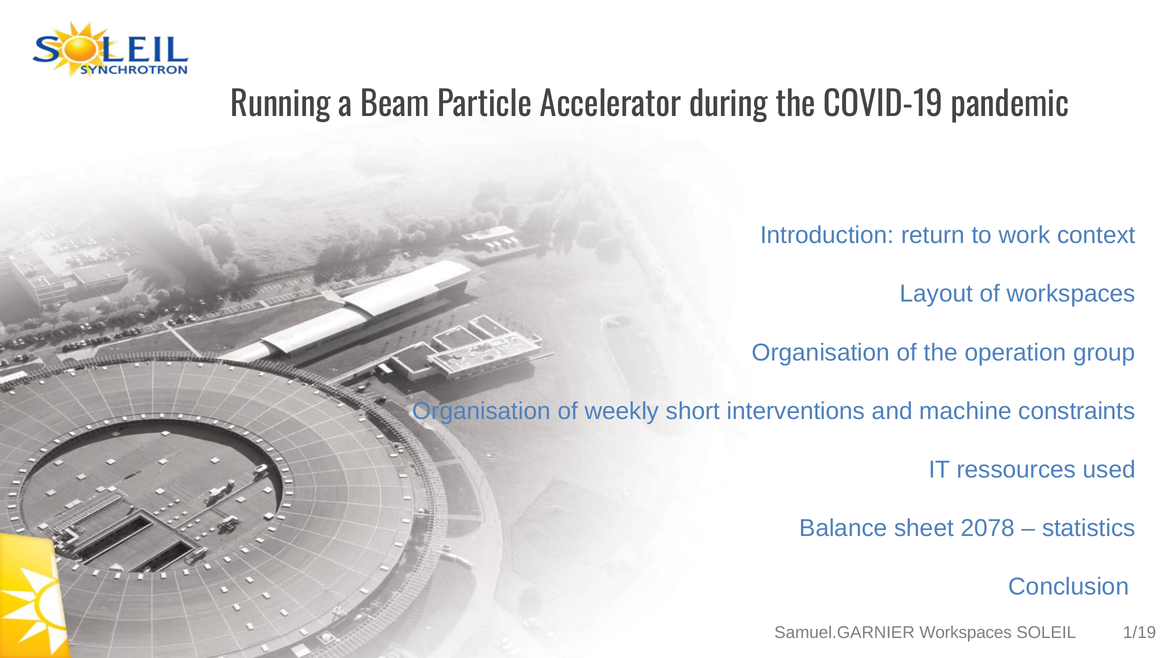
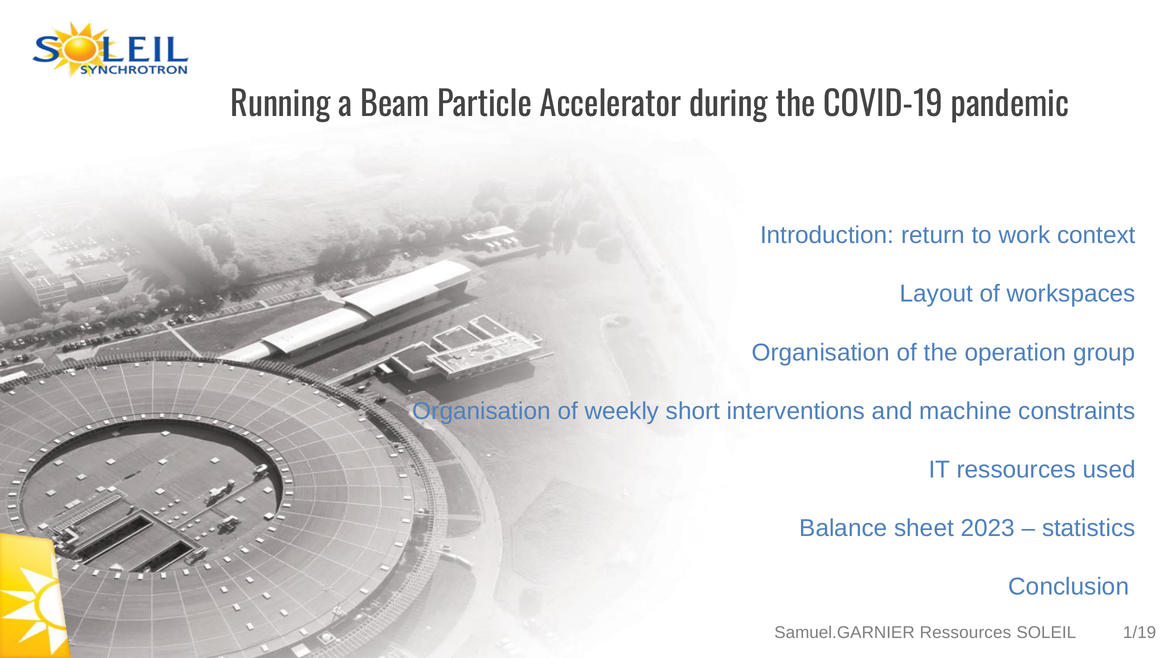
2078: 2078 -> 2023 (988, 528)
Samuel.GARNIER Workspaces: Workspaces -> Ressources (965, 633)
